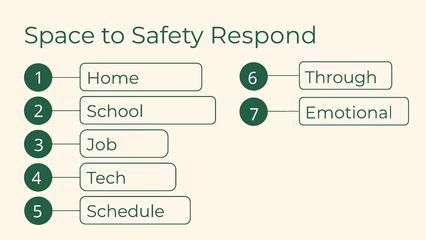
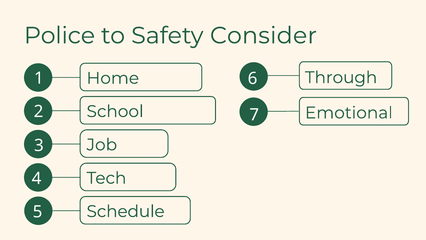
Space: Space -> Police (60, 36)
Respond: Respond -> Consider (263, 36)
